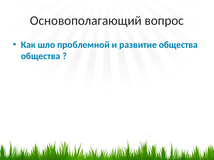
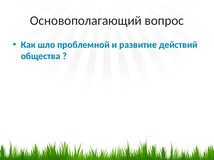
развитие общества: общества -> действий (178, 45)
